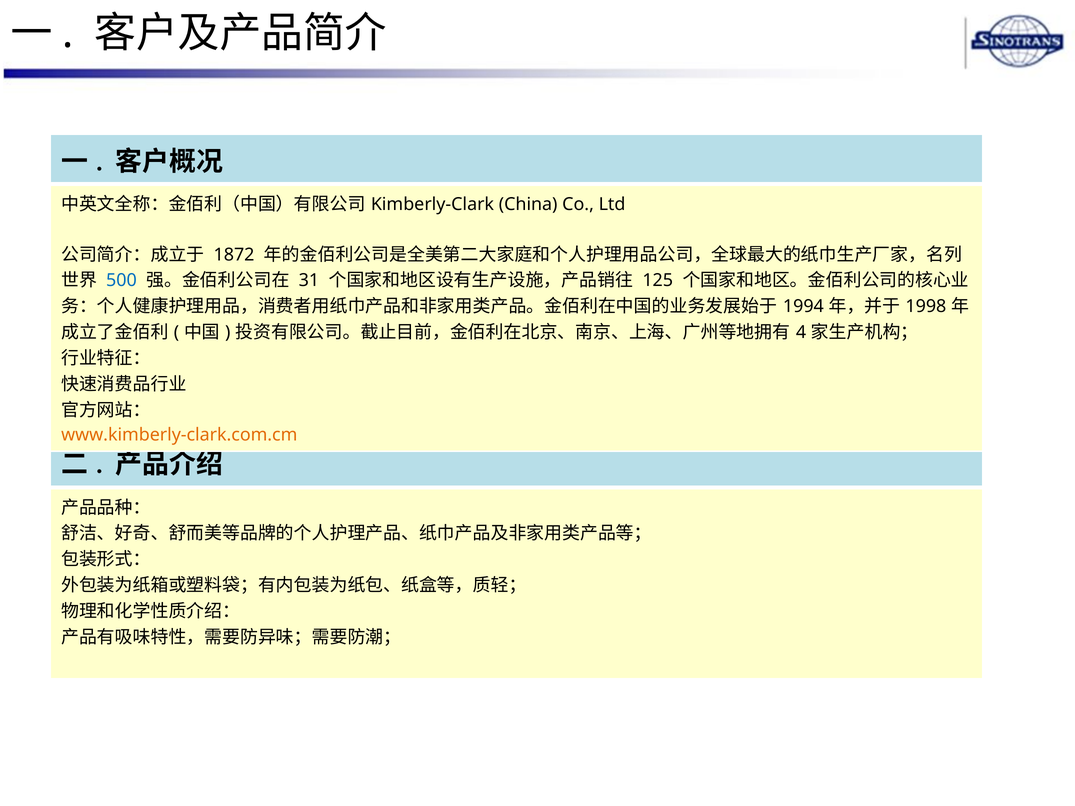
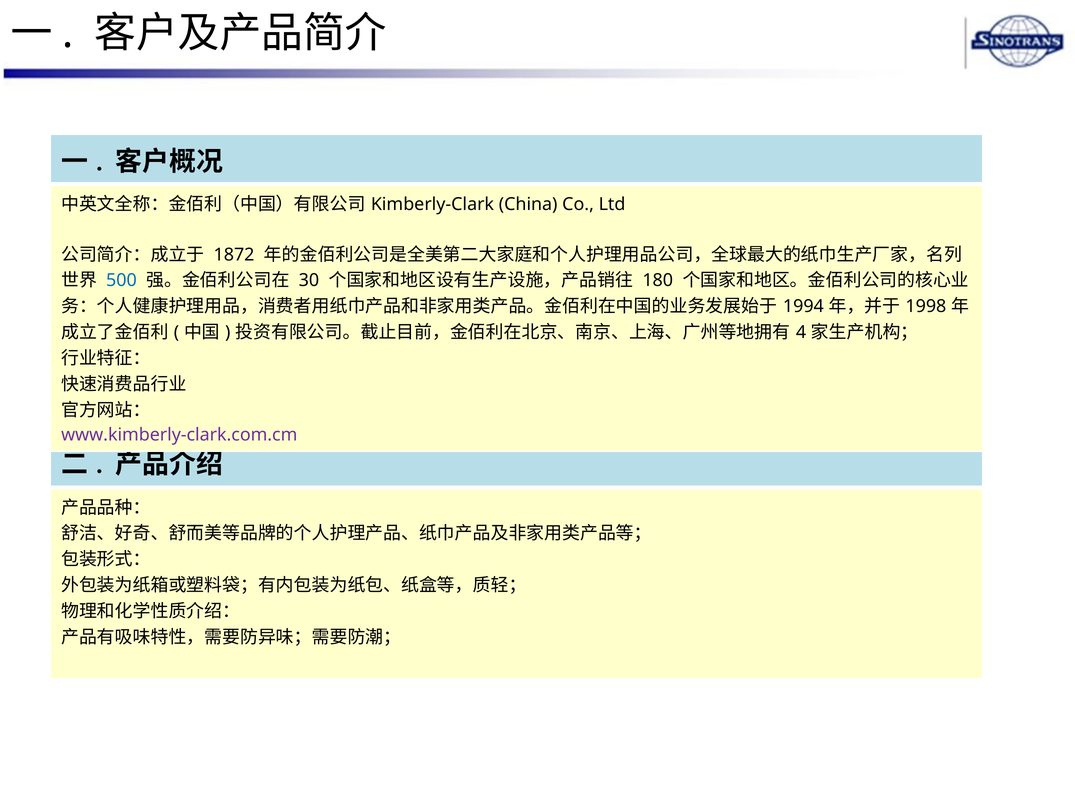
31: 31 -> 30 (309, 281)
125: 125 -> 180 (658, 281)
www.kimberly-clark.com.cm colour: orange -> purple (179, 435)
